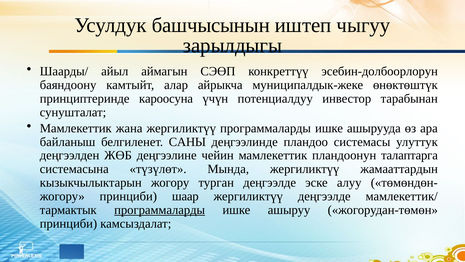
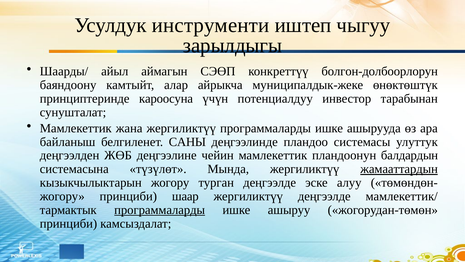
башчысынын: башчысынын -> инструменти (211, 25)
эсебин-долбоорлорун: эсебин-долбоорлорун -> болгон-долбоорлорун (380, 71)
талаптарга: талаптарга -> балдардын (410, 155)
жамааттардын underline: none -> present (399, 169)
